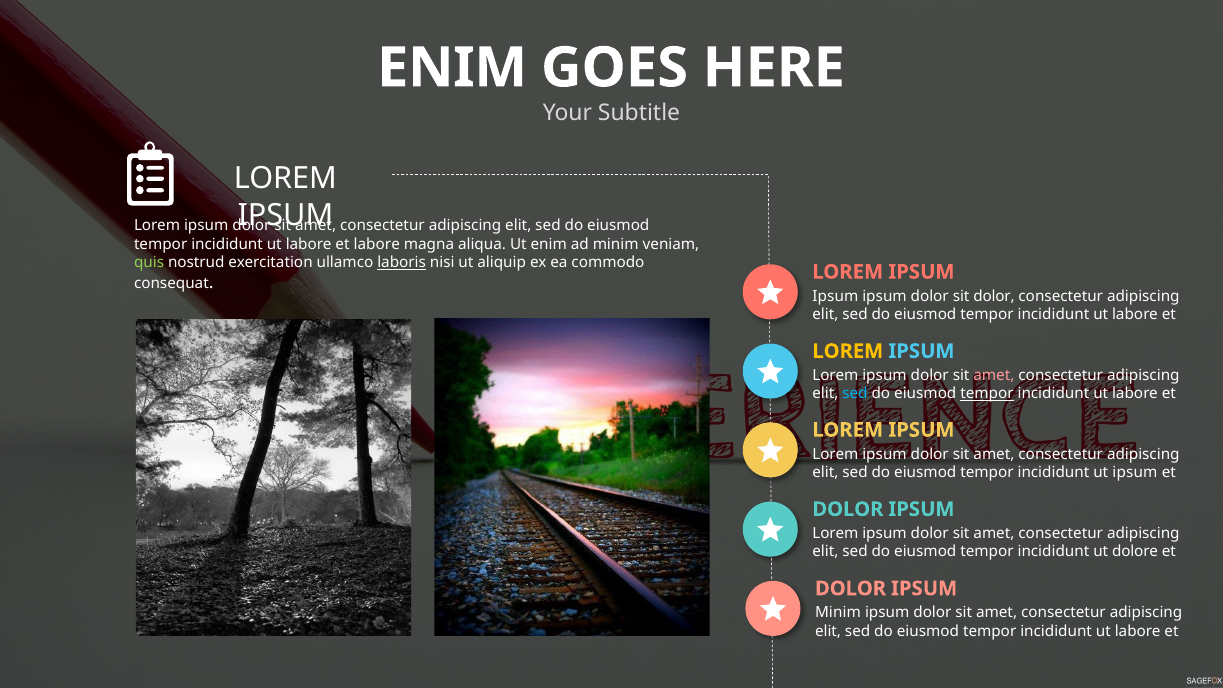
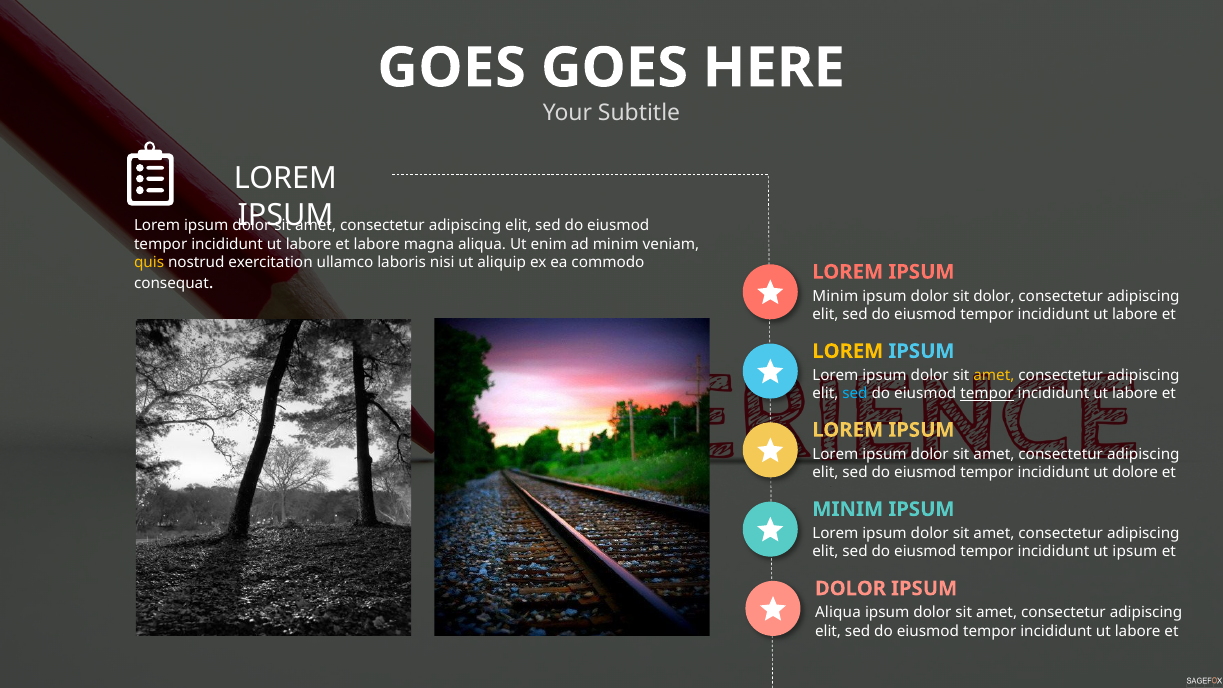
ENIM: ENIM -> GOES (452, 68)
quis colour: light green -> yellow (149, 262)
laboris underline: present -> none (402, 262)
Ipsum: Ipsum -> Minim (835, 296)
amet colour: pink -> yellow (994, 375)
ut ipsum: ipsum -> dolore (1135, 472)
DOLOR: DOLOR -> MINIM (848, 509)
ut dolore: dolore -> ipsum (1135, 552)
Minim: Minim -> Aliqua (838, 613)
